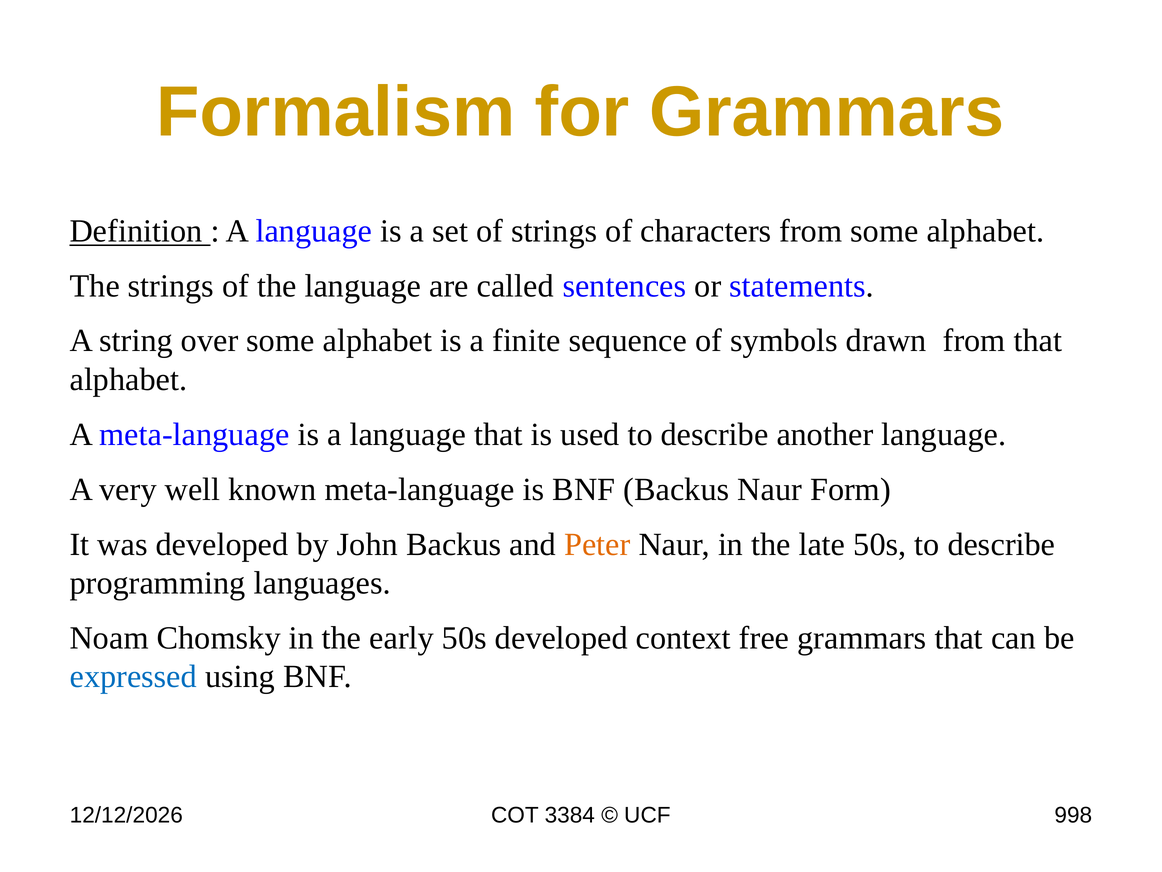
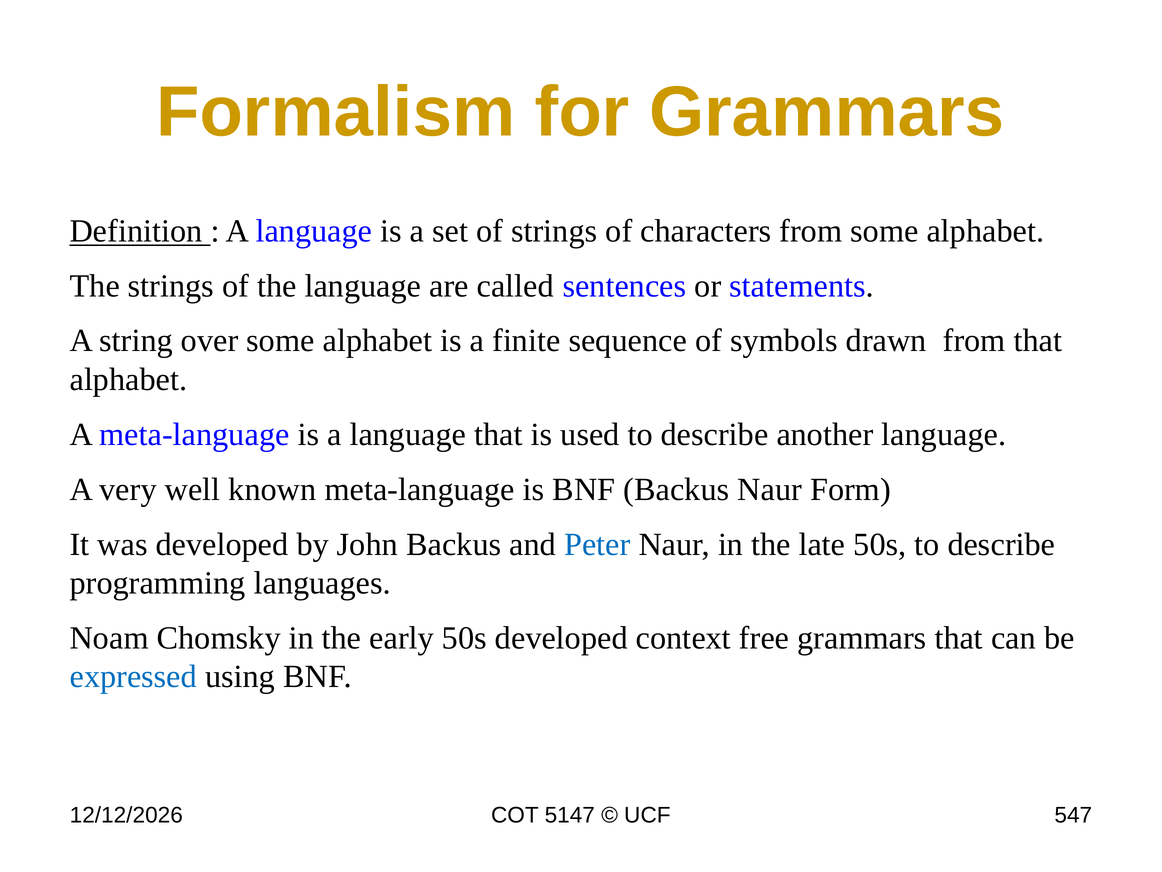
Peter colour: orange -> blue (597, 544)
3384: 3384 -> 5147 (570, 815)
998: 998 -> 547 (1073, 815)
